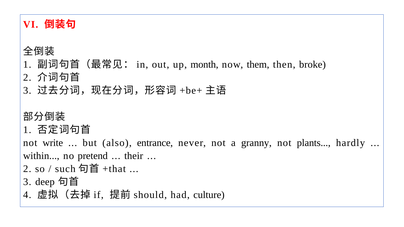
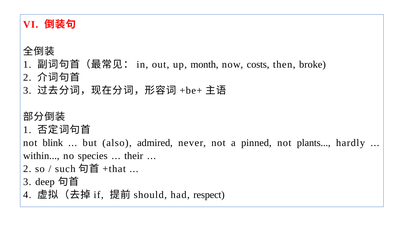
them: them -> costs (258, 65)
write: write -> blink (53, 143)
entrance: entrance -> admired (155, 143)
granny: granny -> pinned (256, 143)
pretend: pretend -> species (93, 156)
culture: culture -> respect (209, 195)
